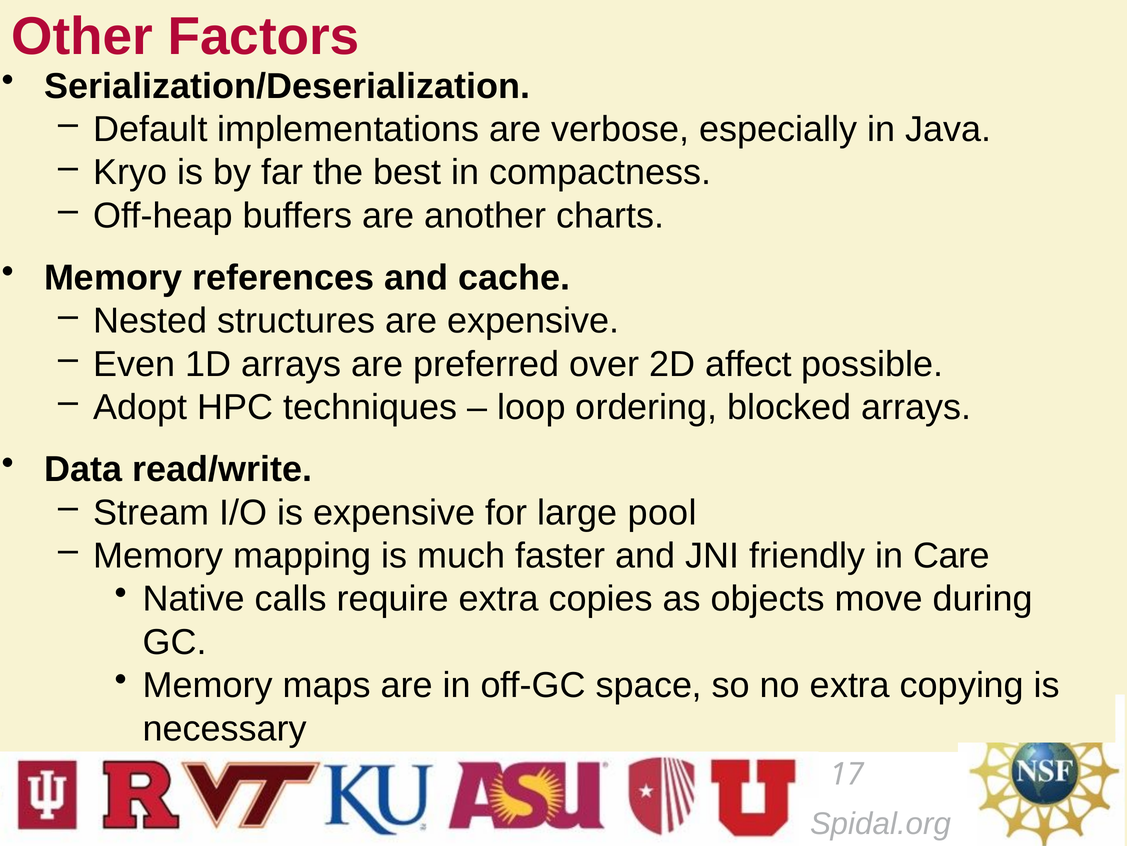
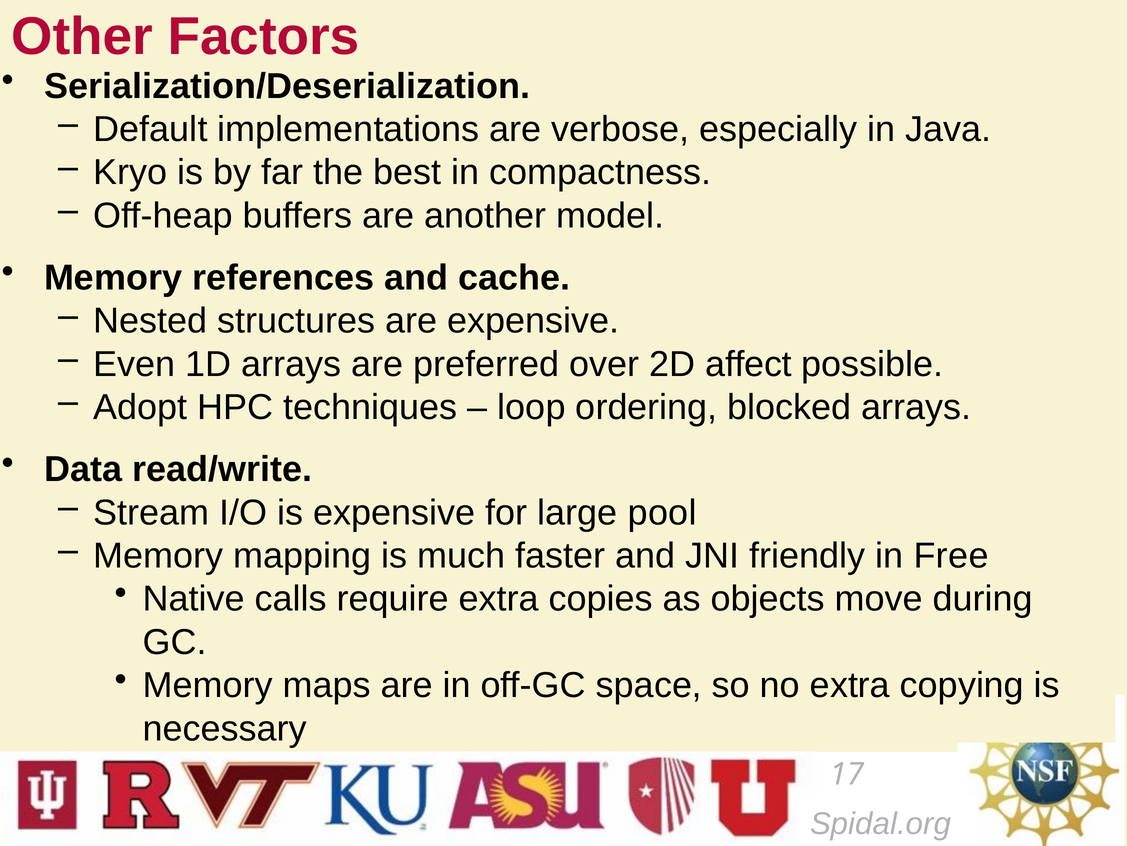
charts: charts -> model (610, 216)
Care: Care -> Free (951, 555)
